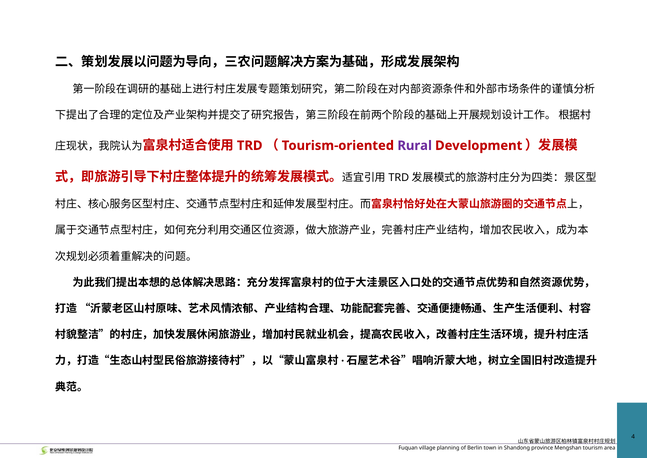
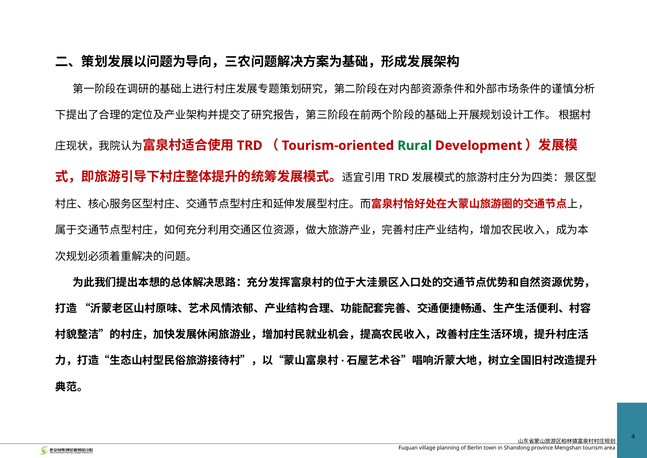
Rural colour: purple -> green (415, 145)
